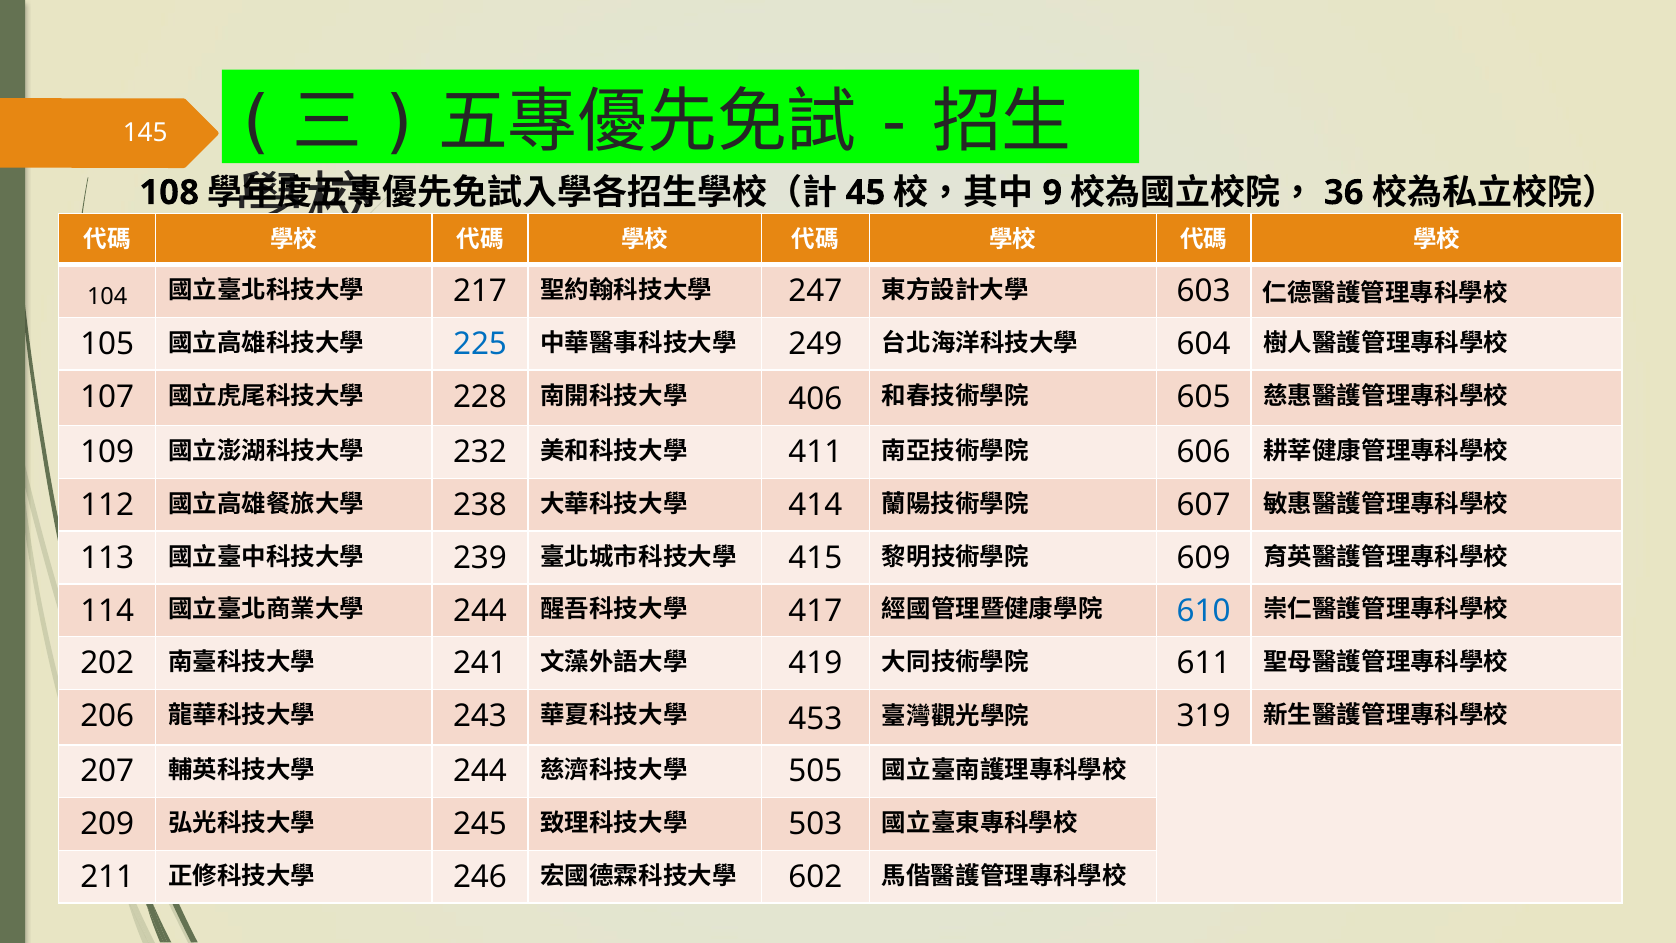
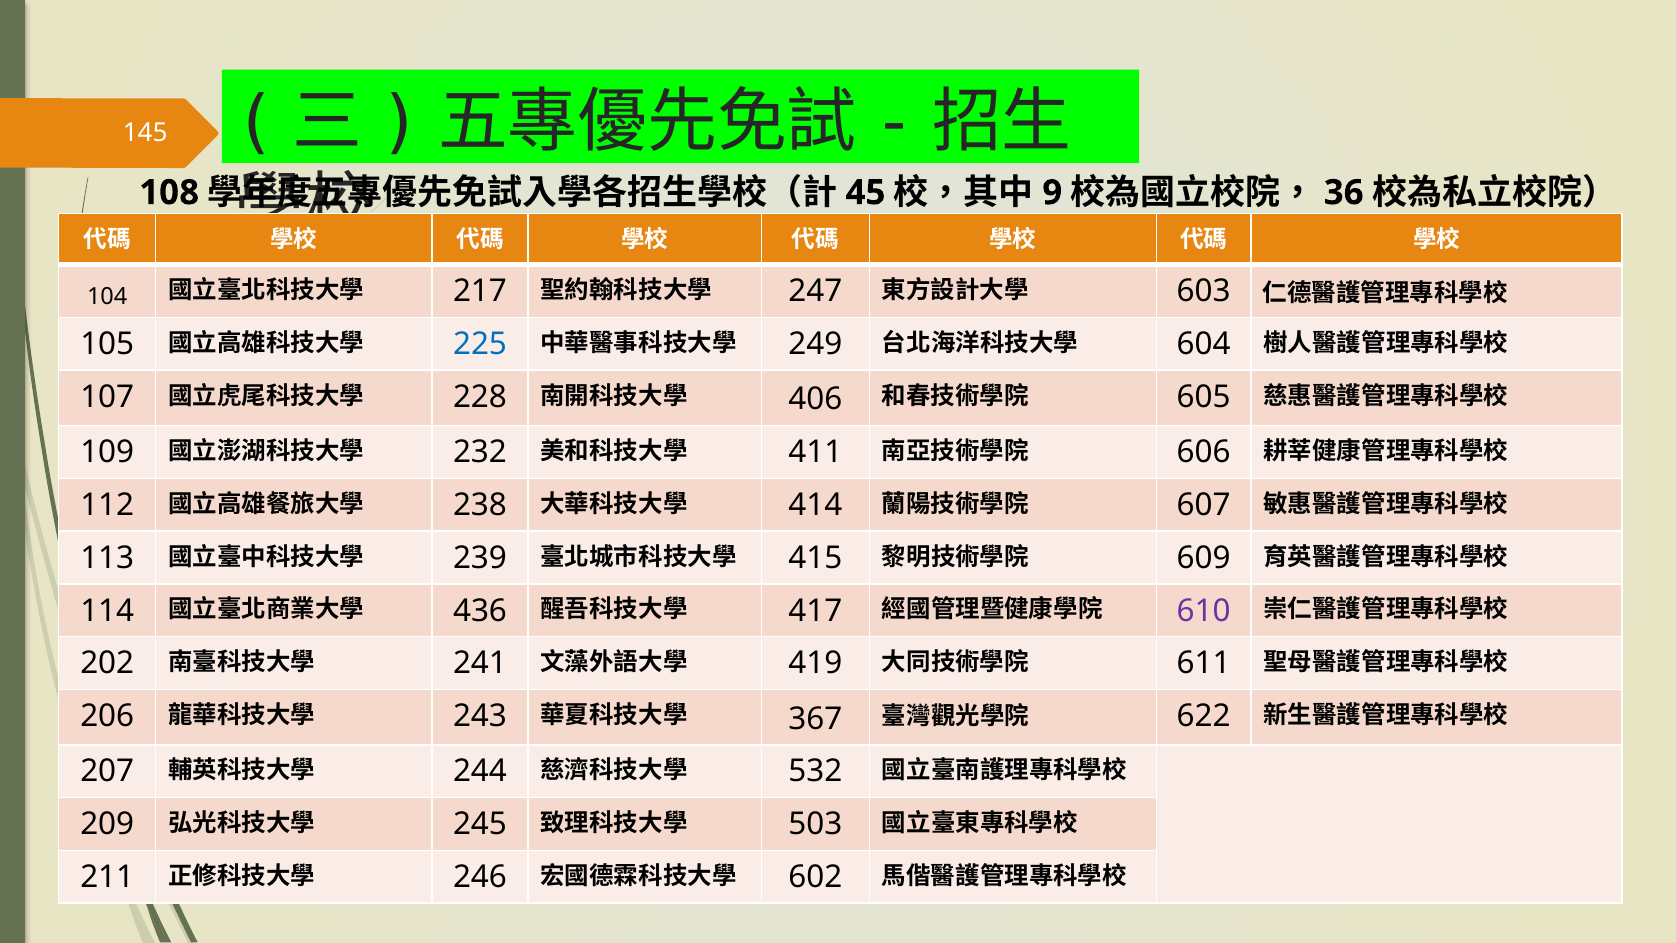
244: 244 -> 436 (480, 611)
610 colour: blue -> purple (1204, 611)
453: 453 -> 367 (815, 719)
319: 319 -> 622 (1204, 716)
505: 505 -> 532 (815, 771)
